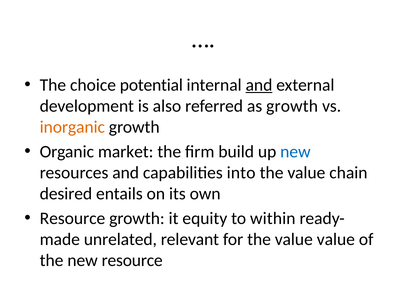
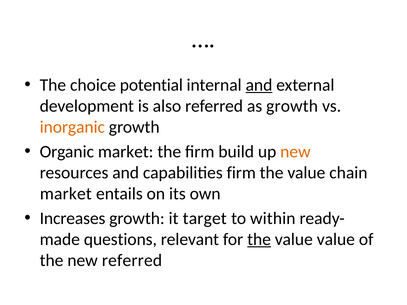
new colour: blue -> orange (295, 152)
capabilities into: into -> firm (241, 173)
desired: desired -> market (66, 194)
Resource: Resource -> Increases (73, 218)
equity: equity -> target (205, 218)
unrelated: unrelated -> questions (120, 240)
the underline: none -> present (259, 240)
new resource: resource -> referred (132, 261)
